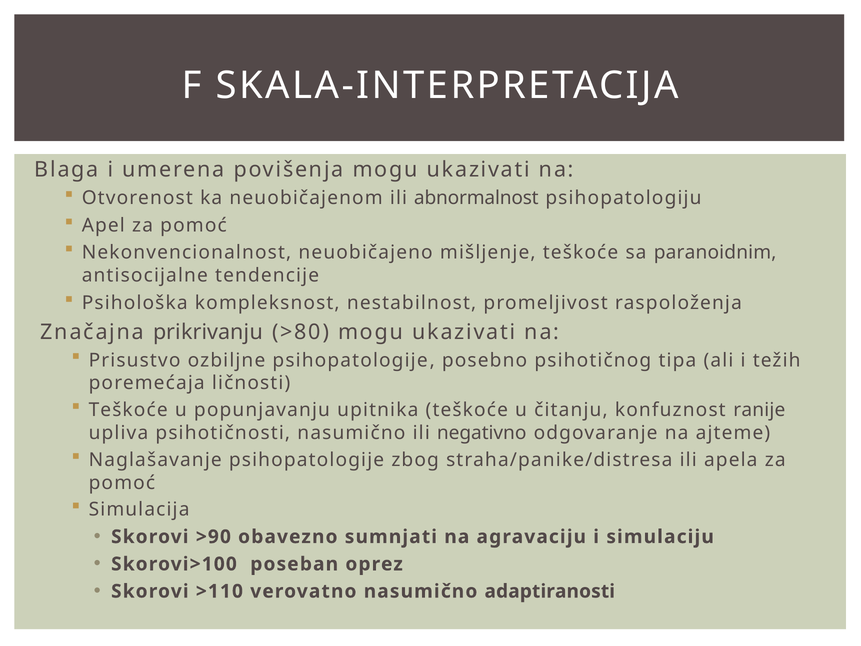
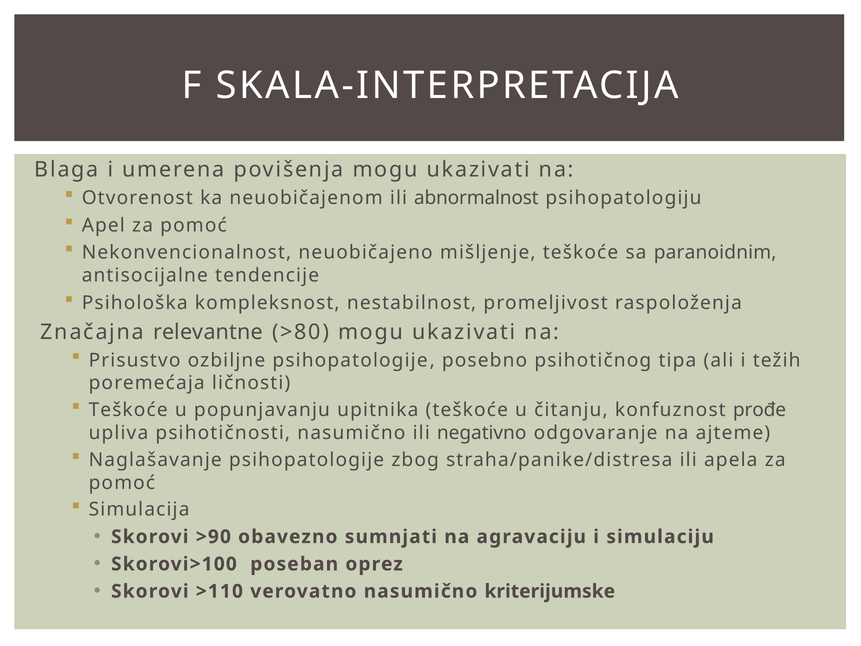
prikrivanju: prikrivanju -> relevantne (208, 332)
ranije: ranije -> prođe (760, 410)
adaptiranosti: adaptiranosti -> kriterijumske (550, 591)
